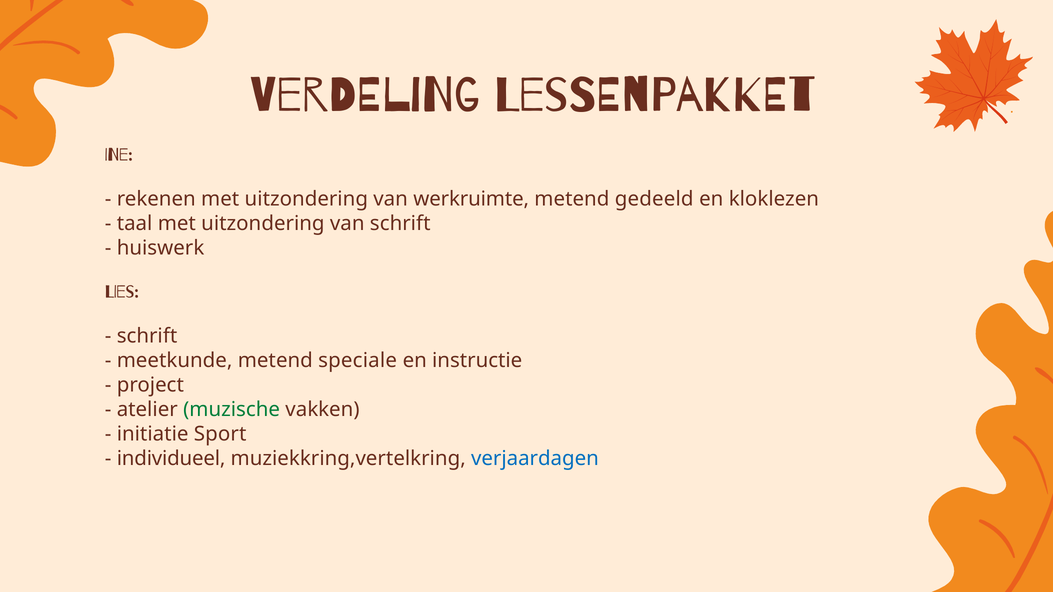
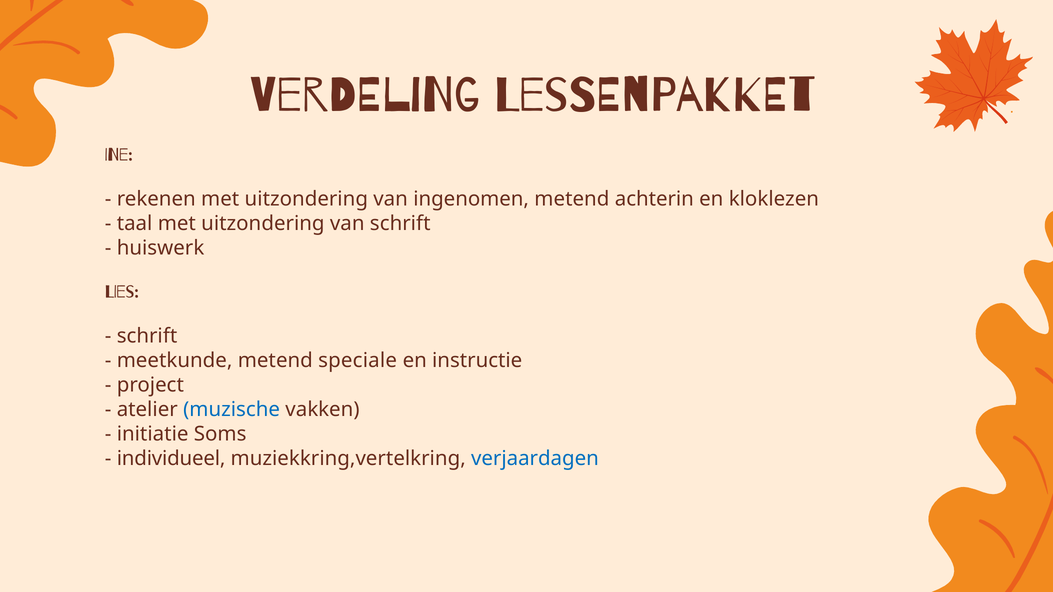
werkruimte: werkruimte -> ingenomen (471, 199)
gedeeld: gedeeld -> achterin (654, 199)
muzische colour: green -> blue (232, 410)
Sport: Sport -> Soms (220, 434)
